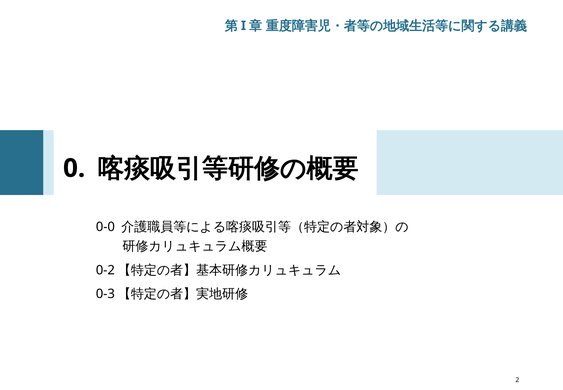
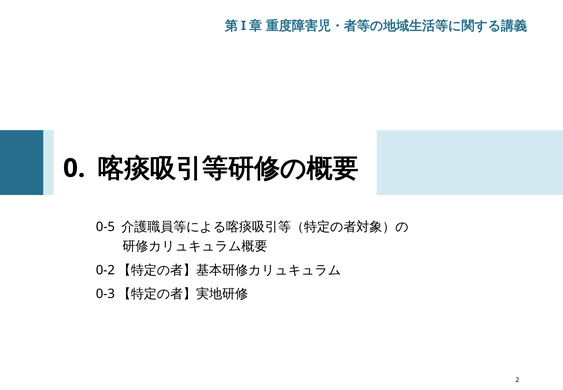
0-0: 0-0 -> 0-5 (105, 227)
